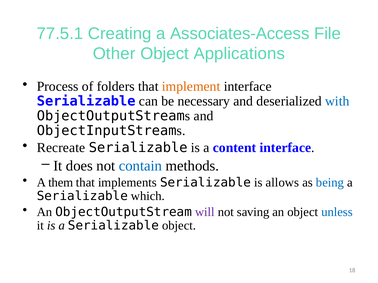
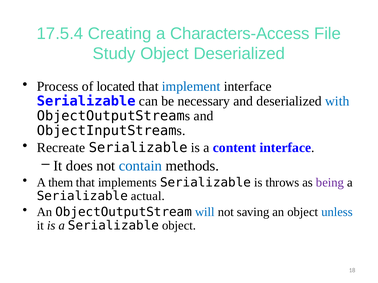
77.5.1: 77.5.1 -> 17.5.4 (60, 34)
Associates-Access: Associates-Access -> Characters-Access (240, 34)
Other: Other -> Study (114, 54)
Object Applications: Applications -> Deserialized (239, 54)
folders: folders -> located (116, 87)
implement colour: orange -> blue (191, 87)
allows: allows -> throws (282, 183)
being colour: blue -> purple (330, 183)
which: which -> actual (148, 196)
will colour: purple -> blue (205, 212)
